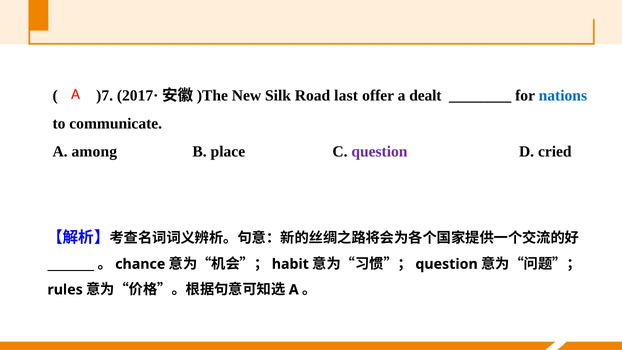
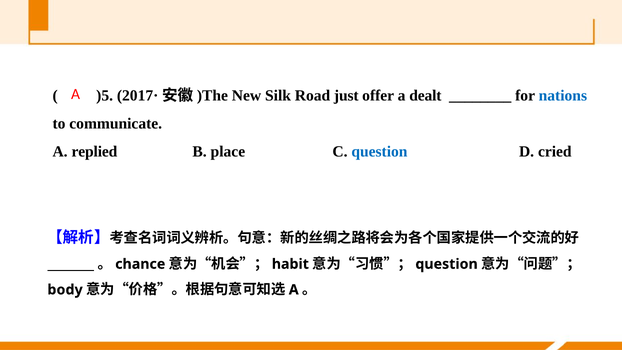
)7: )7 -> )5 (105, 96)
last: last -> just (346, 96)
among: among -> replied (94, 152)
question colour: purple -> blue (379, 152)
rules: rules -> body (65, 290)
